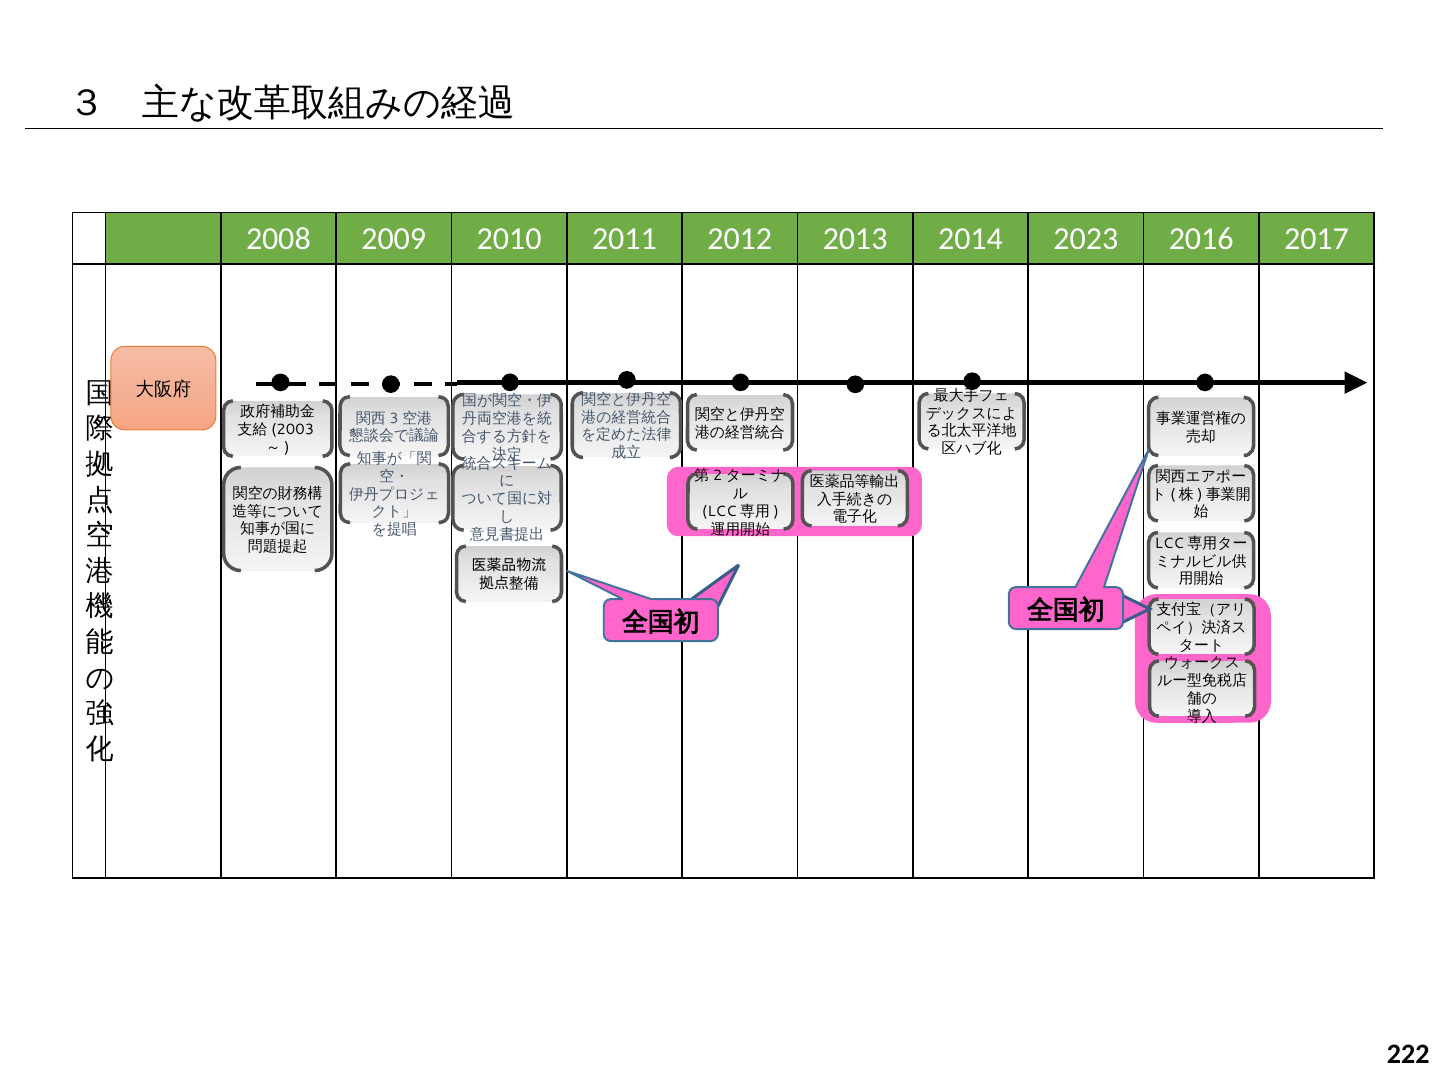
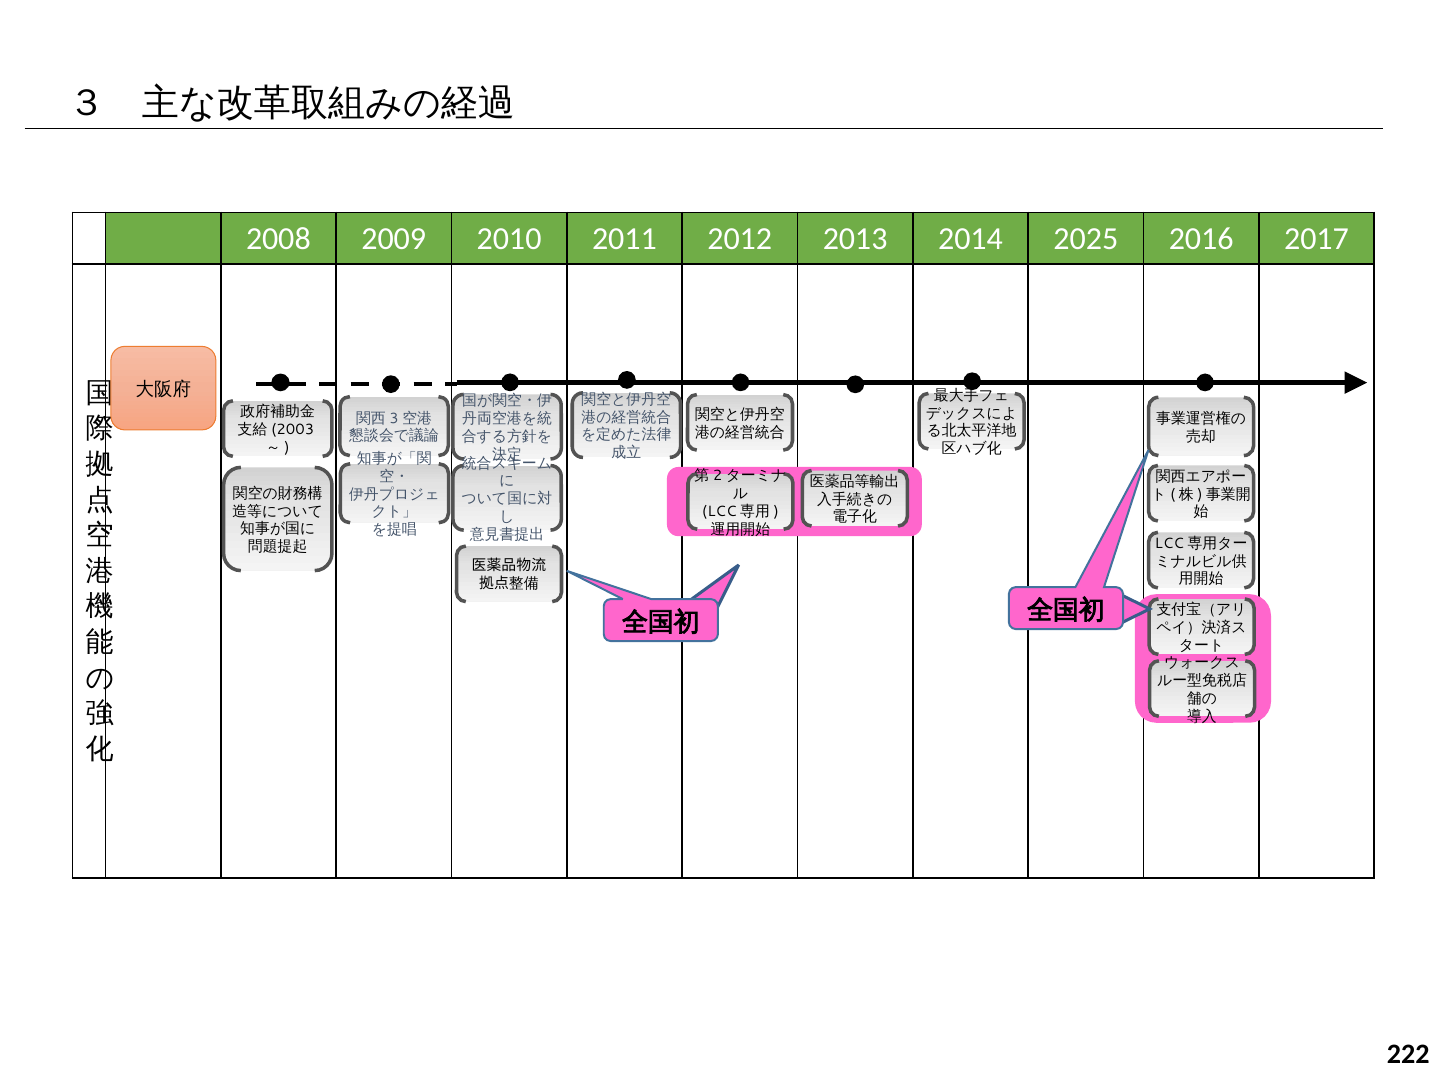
2023: 2023 -> 2025 (1086, 239)
